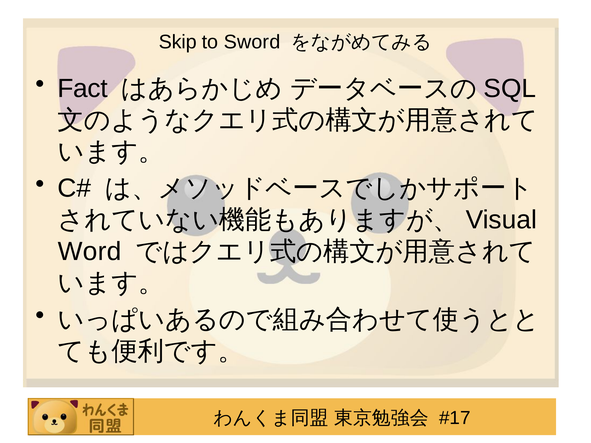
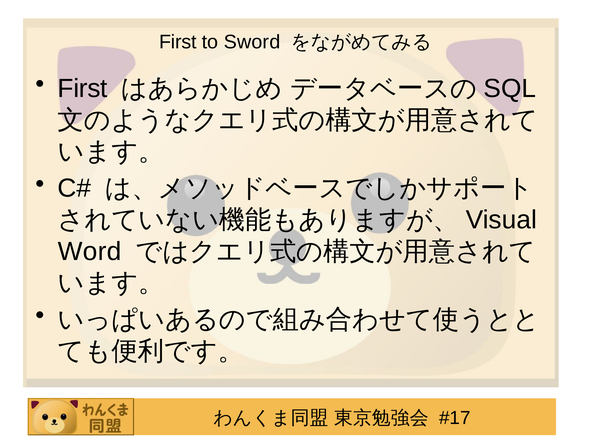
Skip: Skip -> First (178, 42)
Fact: Fact -> First (83, 89)
